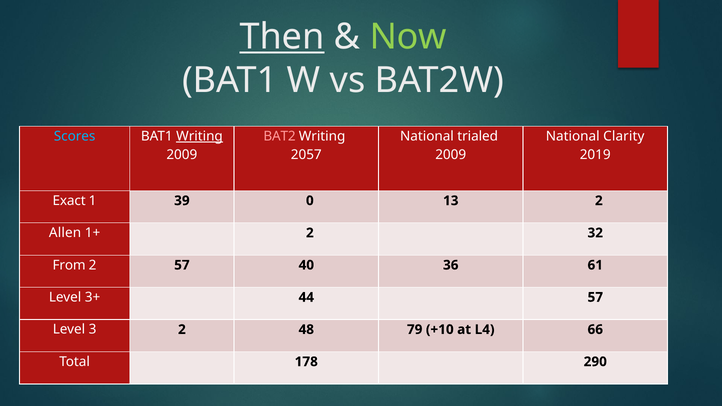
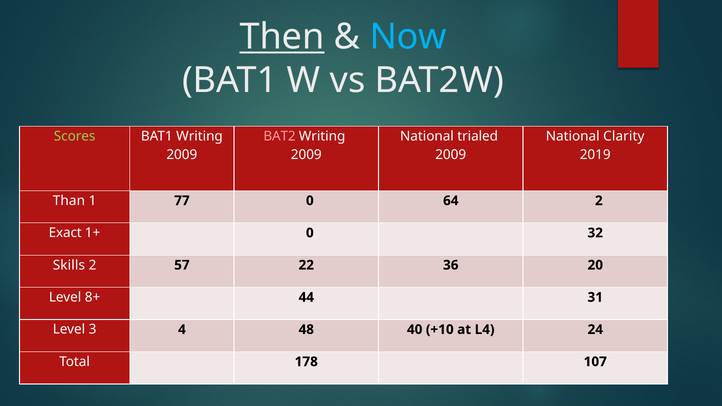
Now colour: light green -> light blue (408, 37)
Scores colour: light blue -> light green (75, 136)
Writing underline: present -> none (200, 136)
2057: 2057 -> 2009 (306, 155)
Exact: Exact -> Than (69, 201)
39: 39 -> 77 (182, 201)
13: 13 -> 64 (451, 201)
Allen: Allen -> Exact (65, 233)
1+ 2: 2 -> 0 (310, 233)
From: From -> Skills (69, 265)
40: 40 -> 22 (306, 265)
61: 61 -> 20 (595, 265)
3+: 3+ -> 8+ (93, 297)
44 57: 57 -> 31 (595, 297)
3 2: 2 -> 4 (182, 330)
79: 79 -> 40 (415, 330)
66: 66 -> 24 (595, 330)
290: 290 -> 107 (595, 362)
